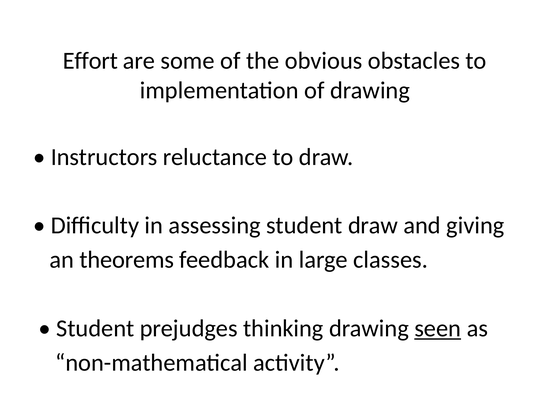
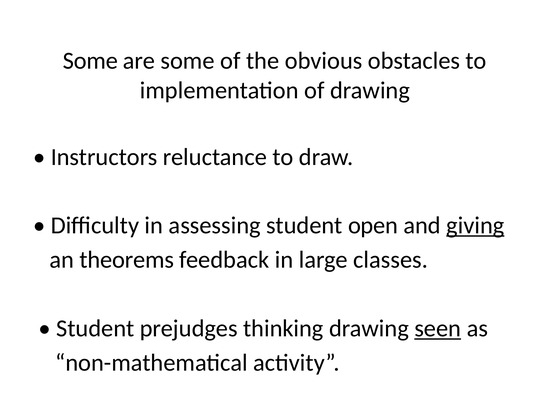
Effort: Effort -> Some (90, 61)
student draw: draw -> open (373, 225)
giving underline: none -> present (475, 225)
